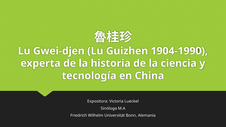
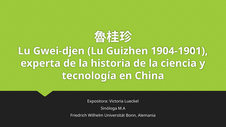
1904-1990: 1904-1990 -> 1904-1901 (179, 51)
